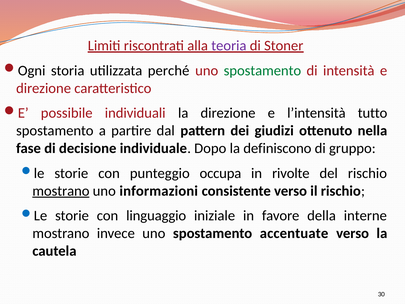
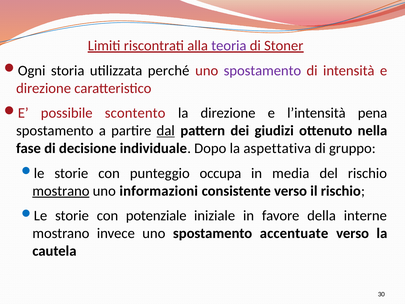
spostamento colour: green -> purple (262, 71)
individuali: individuali -> scontento (135, 113)
tutto: tutto -> pena (373, 113)
dal underline: none -> present (166, 131)
definiscono: definiscono -> aspettativa (277, 148)
rivolte: rivolte -> media (291, 173)
linguaggio: linguaggio -> potenziale (156, 216)
